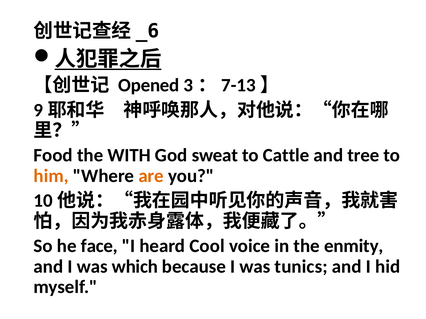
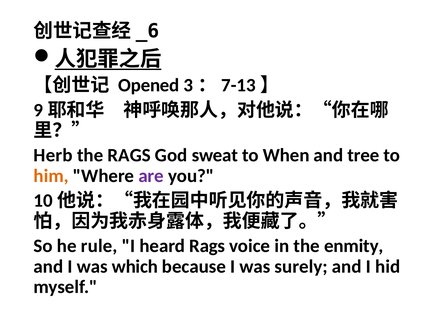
Food: Food -> Herb (53, 156)
the WITH: WITH -> RAGS (129, 156)
Cattle: Cattle -> When (286, 156)
are colour: orange -> purple (151, 176)
face: face -> rule (99, 246)
heard Cool: Cool -> Rags (207, 246)
tunics: tunics -> surely (301, 267)
